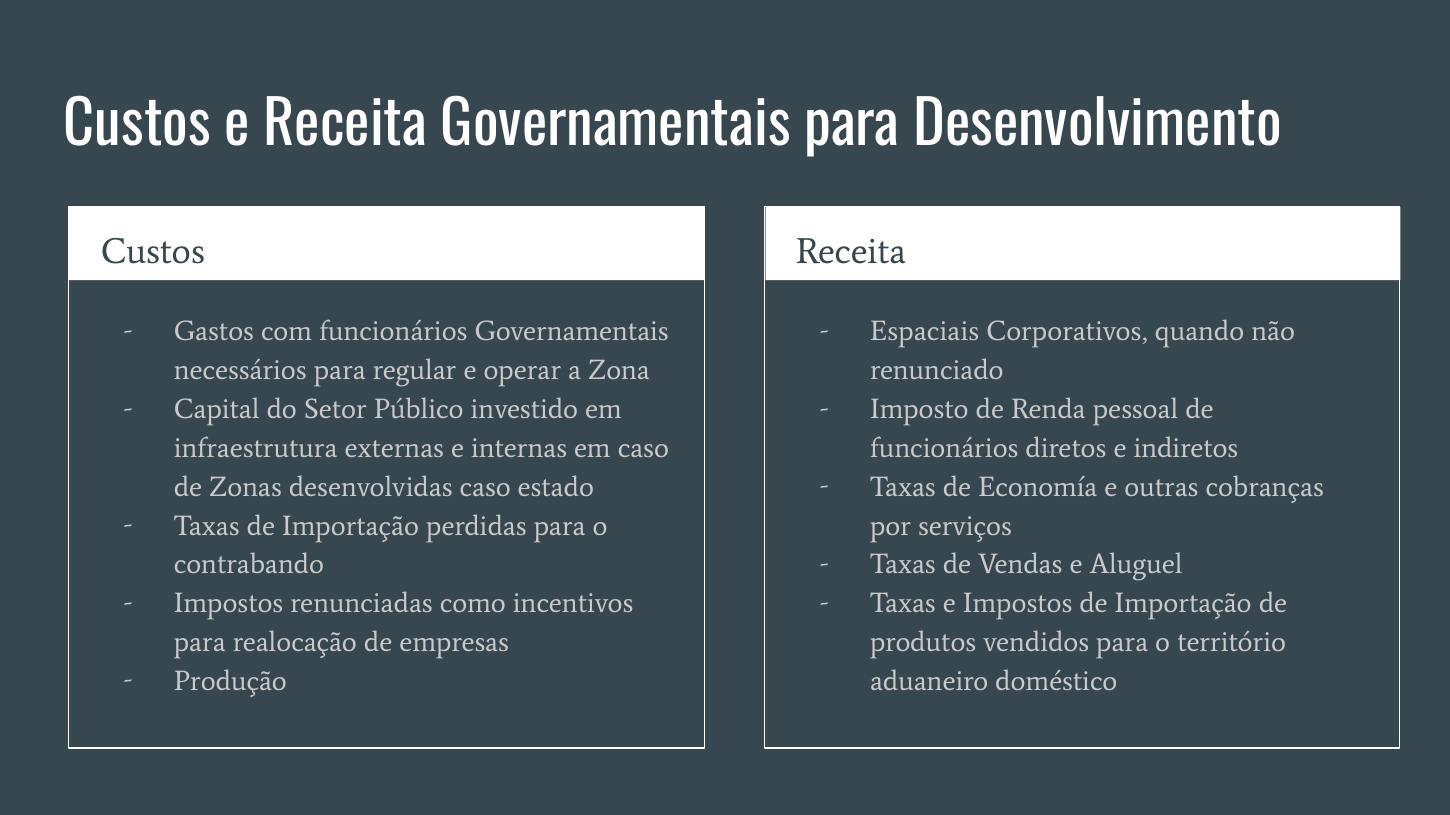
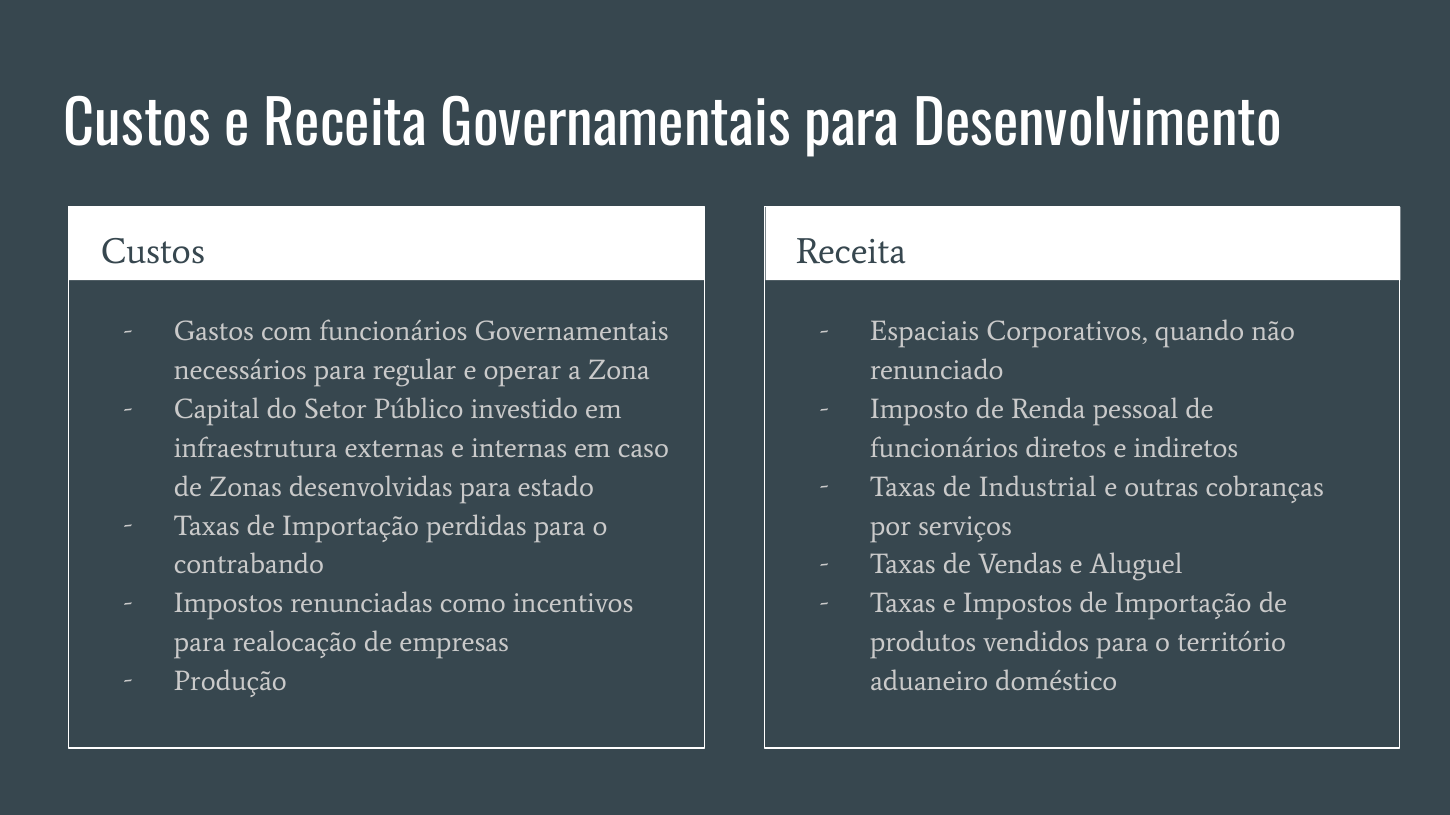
Economía: Economía -> Industrial (1038, 487)
desenvolvidas caso: caso -> para (485, 487)
